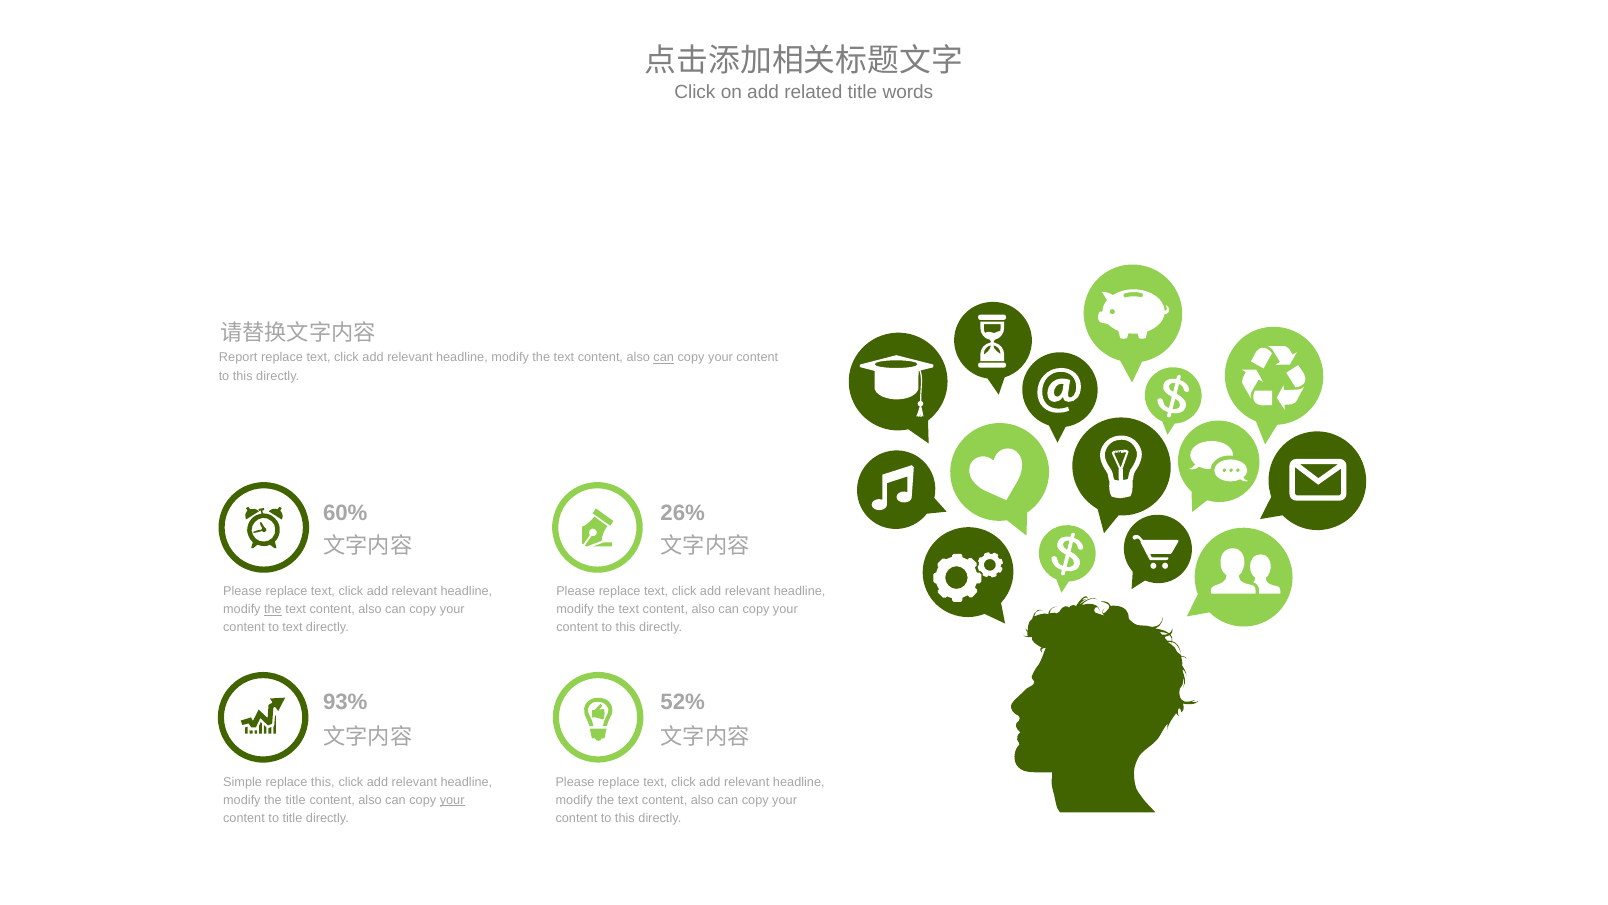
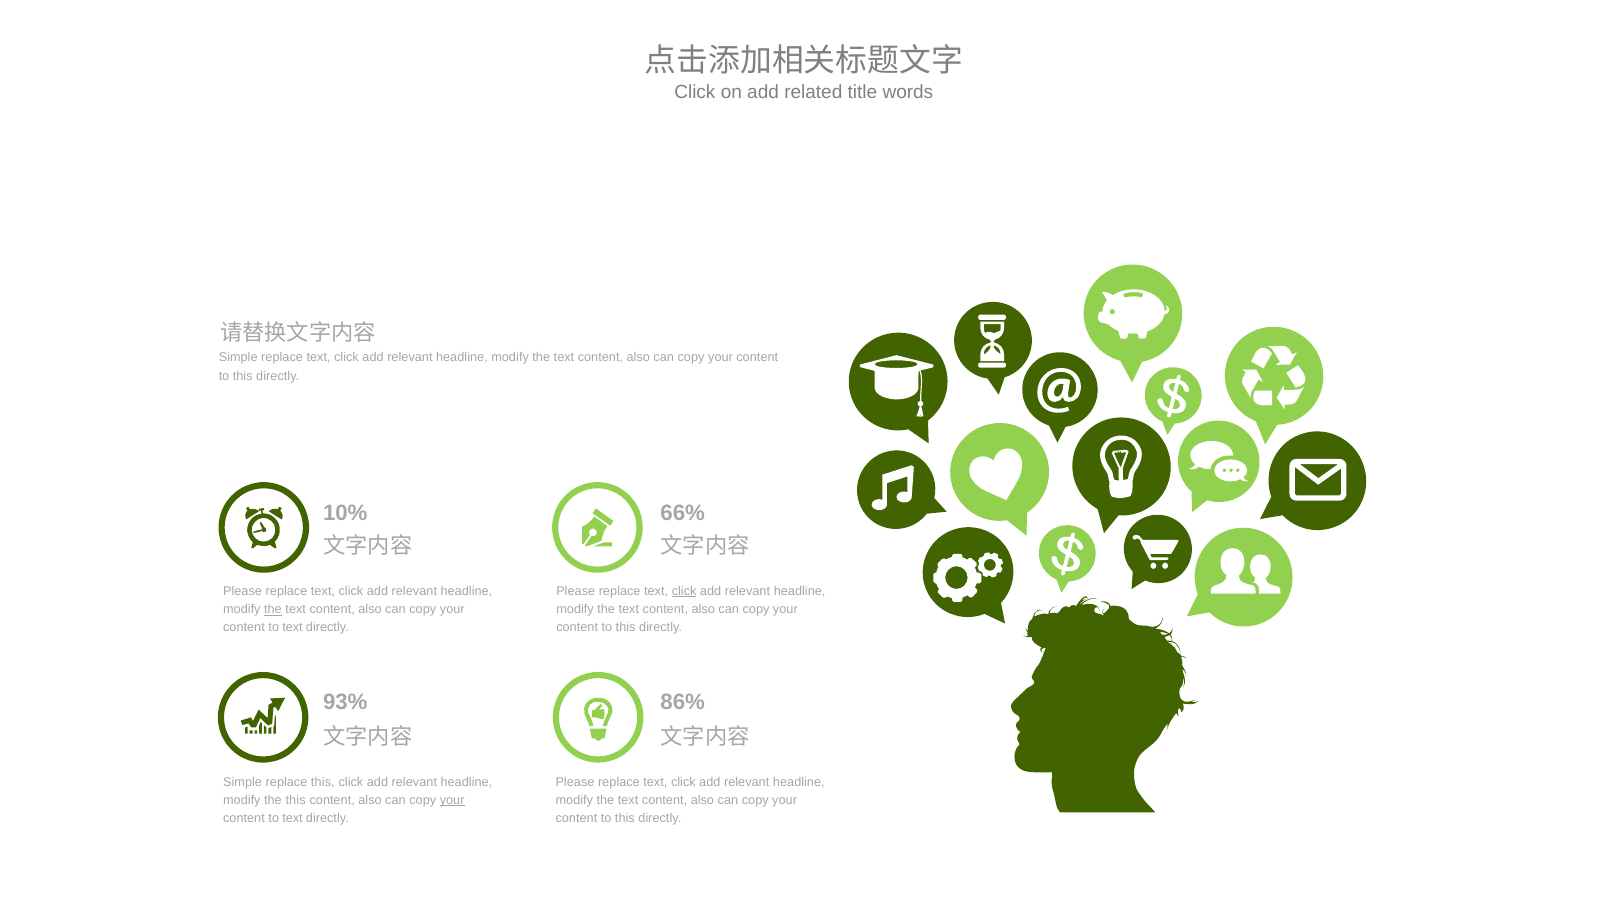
Report: Report -> Simple (238, 357)
can underline: present -> none (664, 357)
60%: 60% -> 10% (345, 513)
26%: 26% -> 66% (683, 513)
click underline: none -> present (684, 591)
52%: 52% -> 86% (683, 701)
the title: title -> this (296, 800)
title: title -> text (293, 818)
